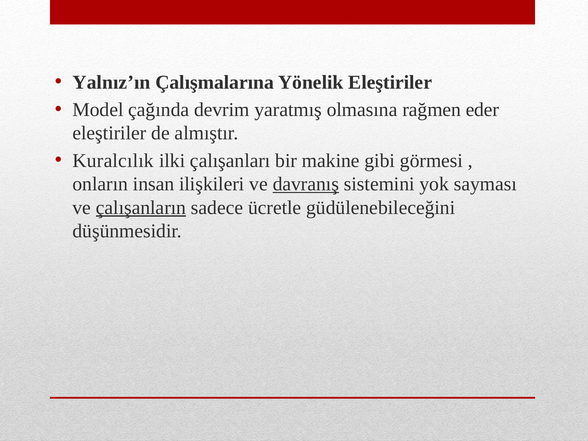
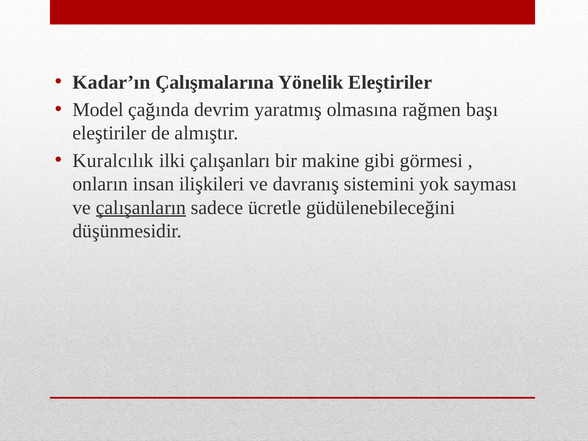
Yalnız’ın: Yalnız’ın -> Kadar’ın (111, 82)
eder: eder -> başı (482, 110)
davranış underline: present -> none (306, 184)
